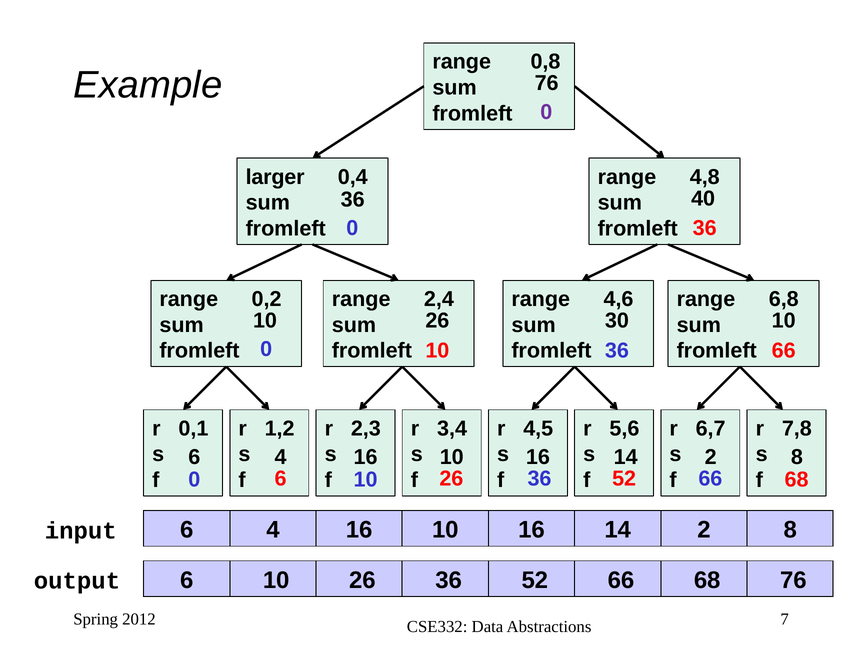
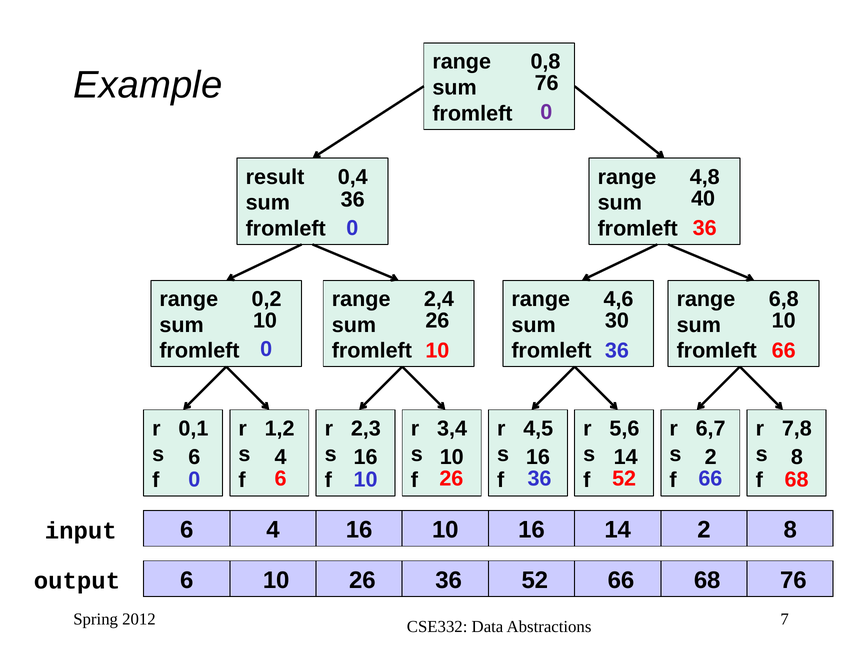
larger: larger -> result (275, 177)
